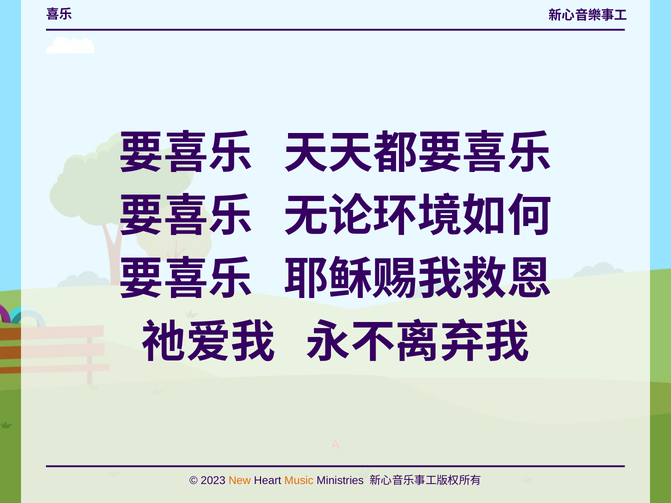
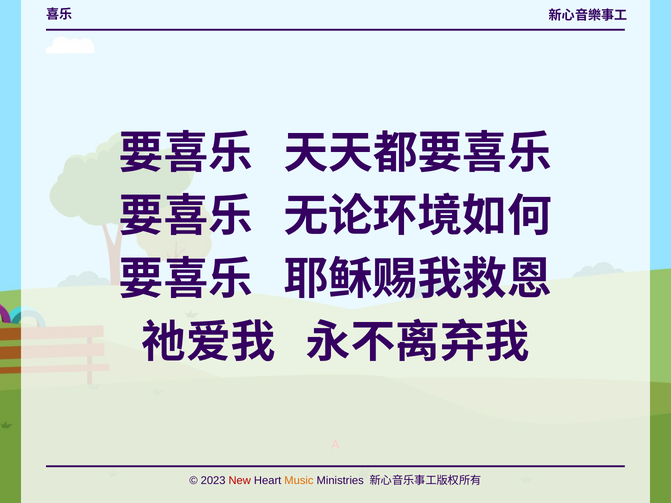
New colour: orange -> red (240, 481)
